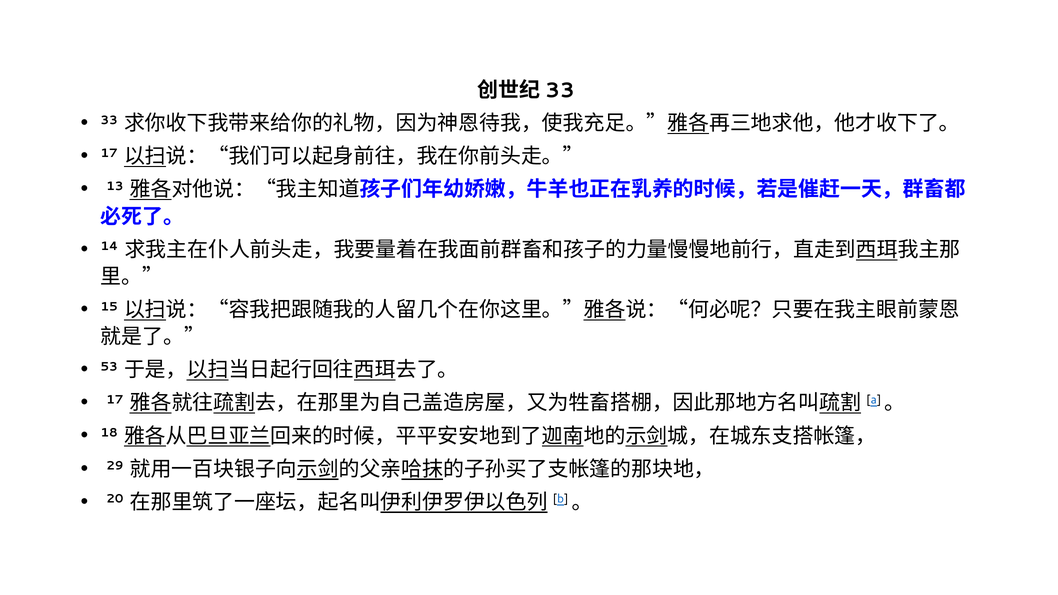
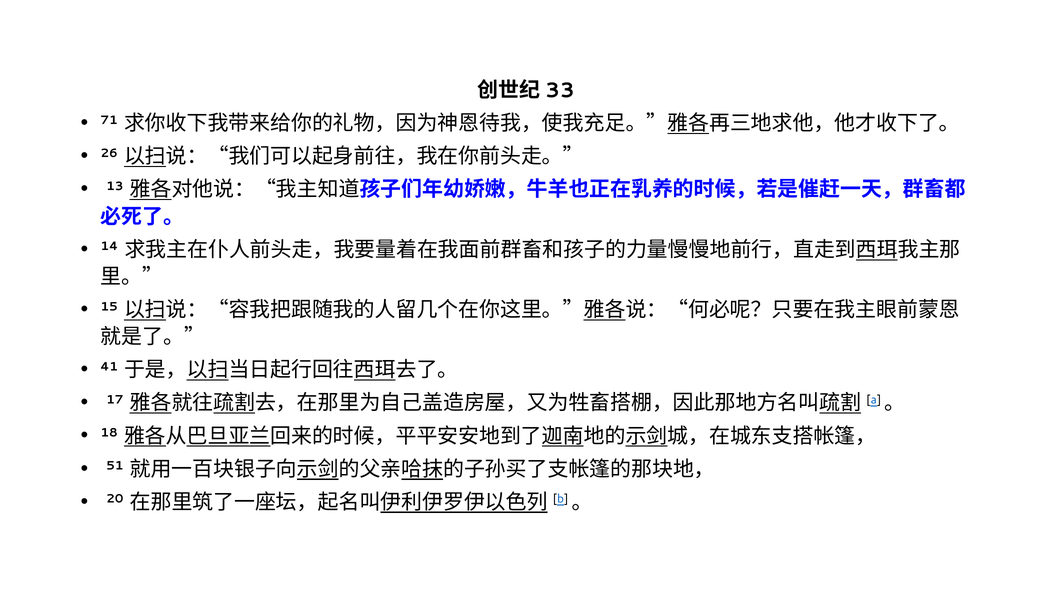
33: 33 -> 71 (109, 120)
17: 17 -> 26 (109, 153)
53: 53 -> 41 (109, 367)
29: 29 -> 51 (115, 466)
